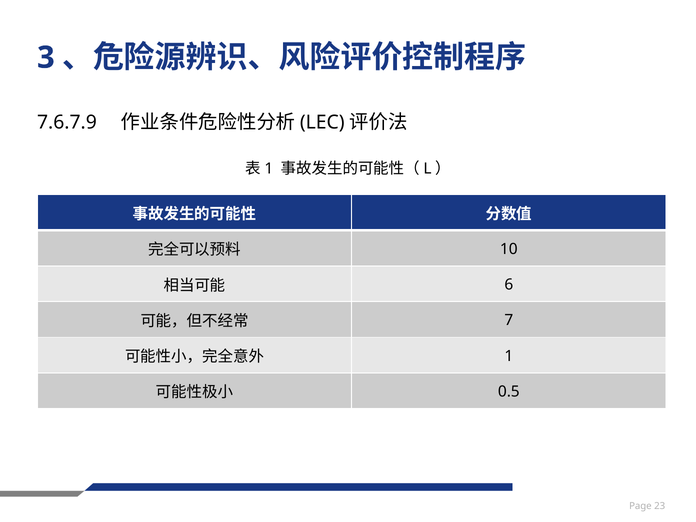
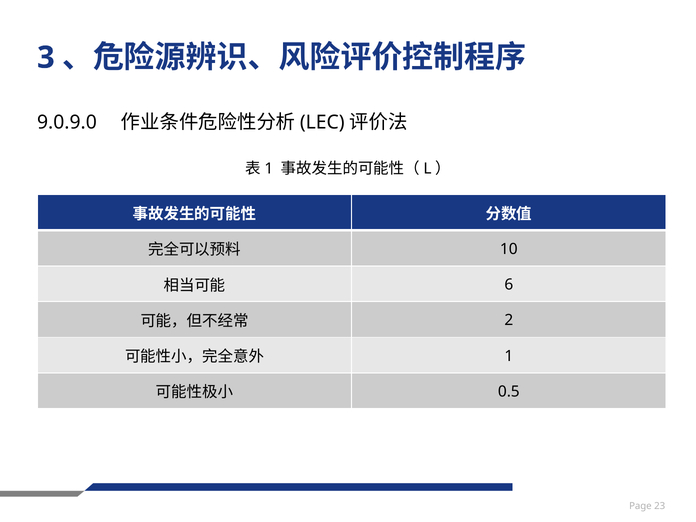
7.6.7.9: 7.6.7.9 -> 9.0.9.0 (67, 122)
7: 7 -> 2 (509, 320)
